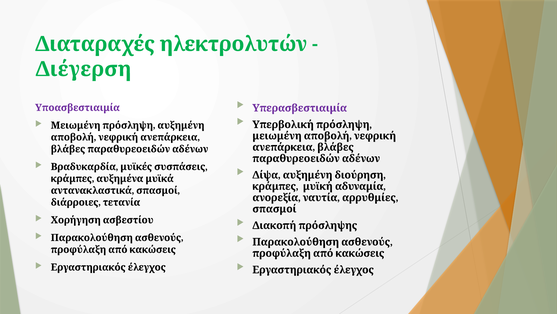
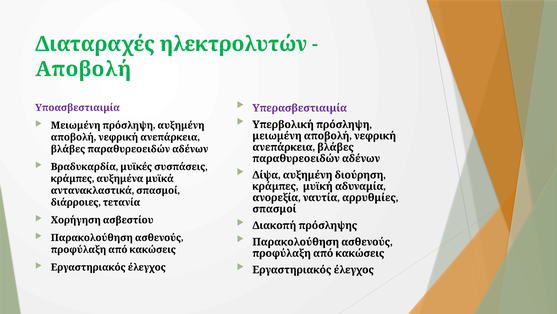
Διέγερση: Διέγερση -> Αποβολή (83, 69)
